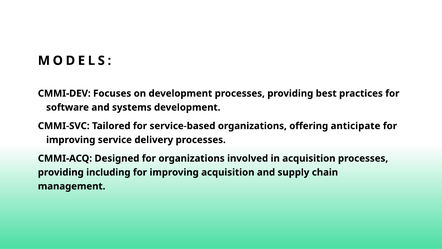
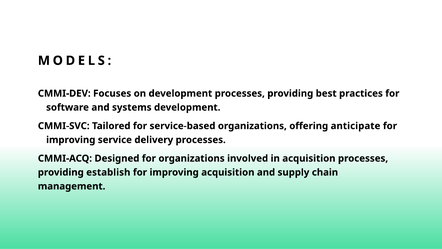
including: including -> establish (108, 172)
